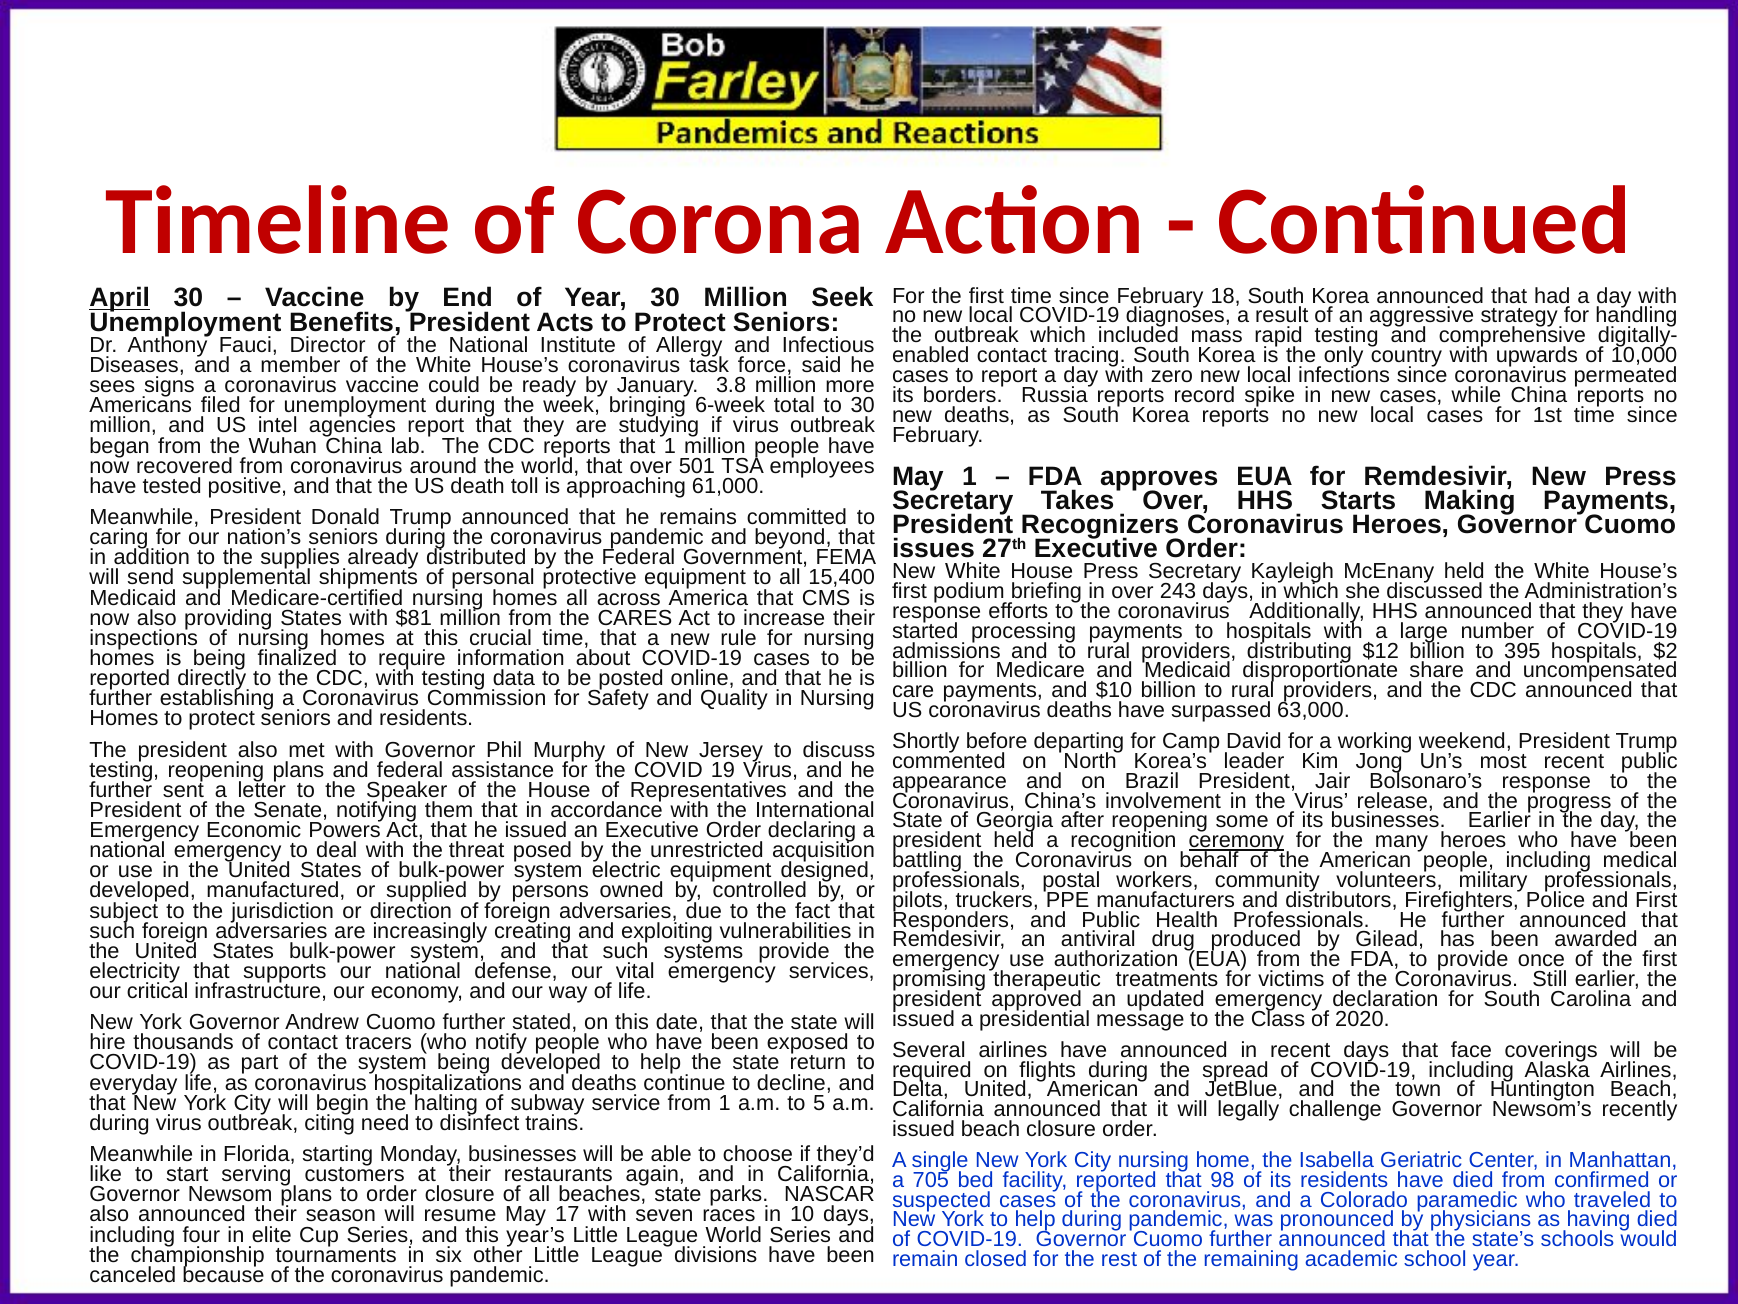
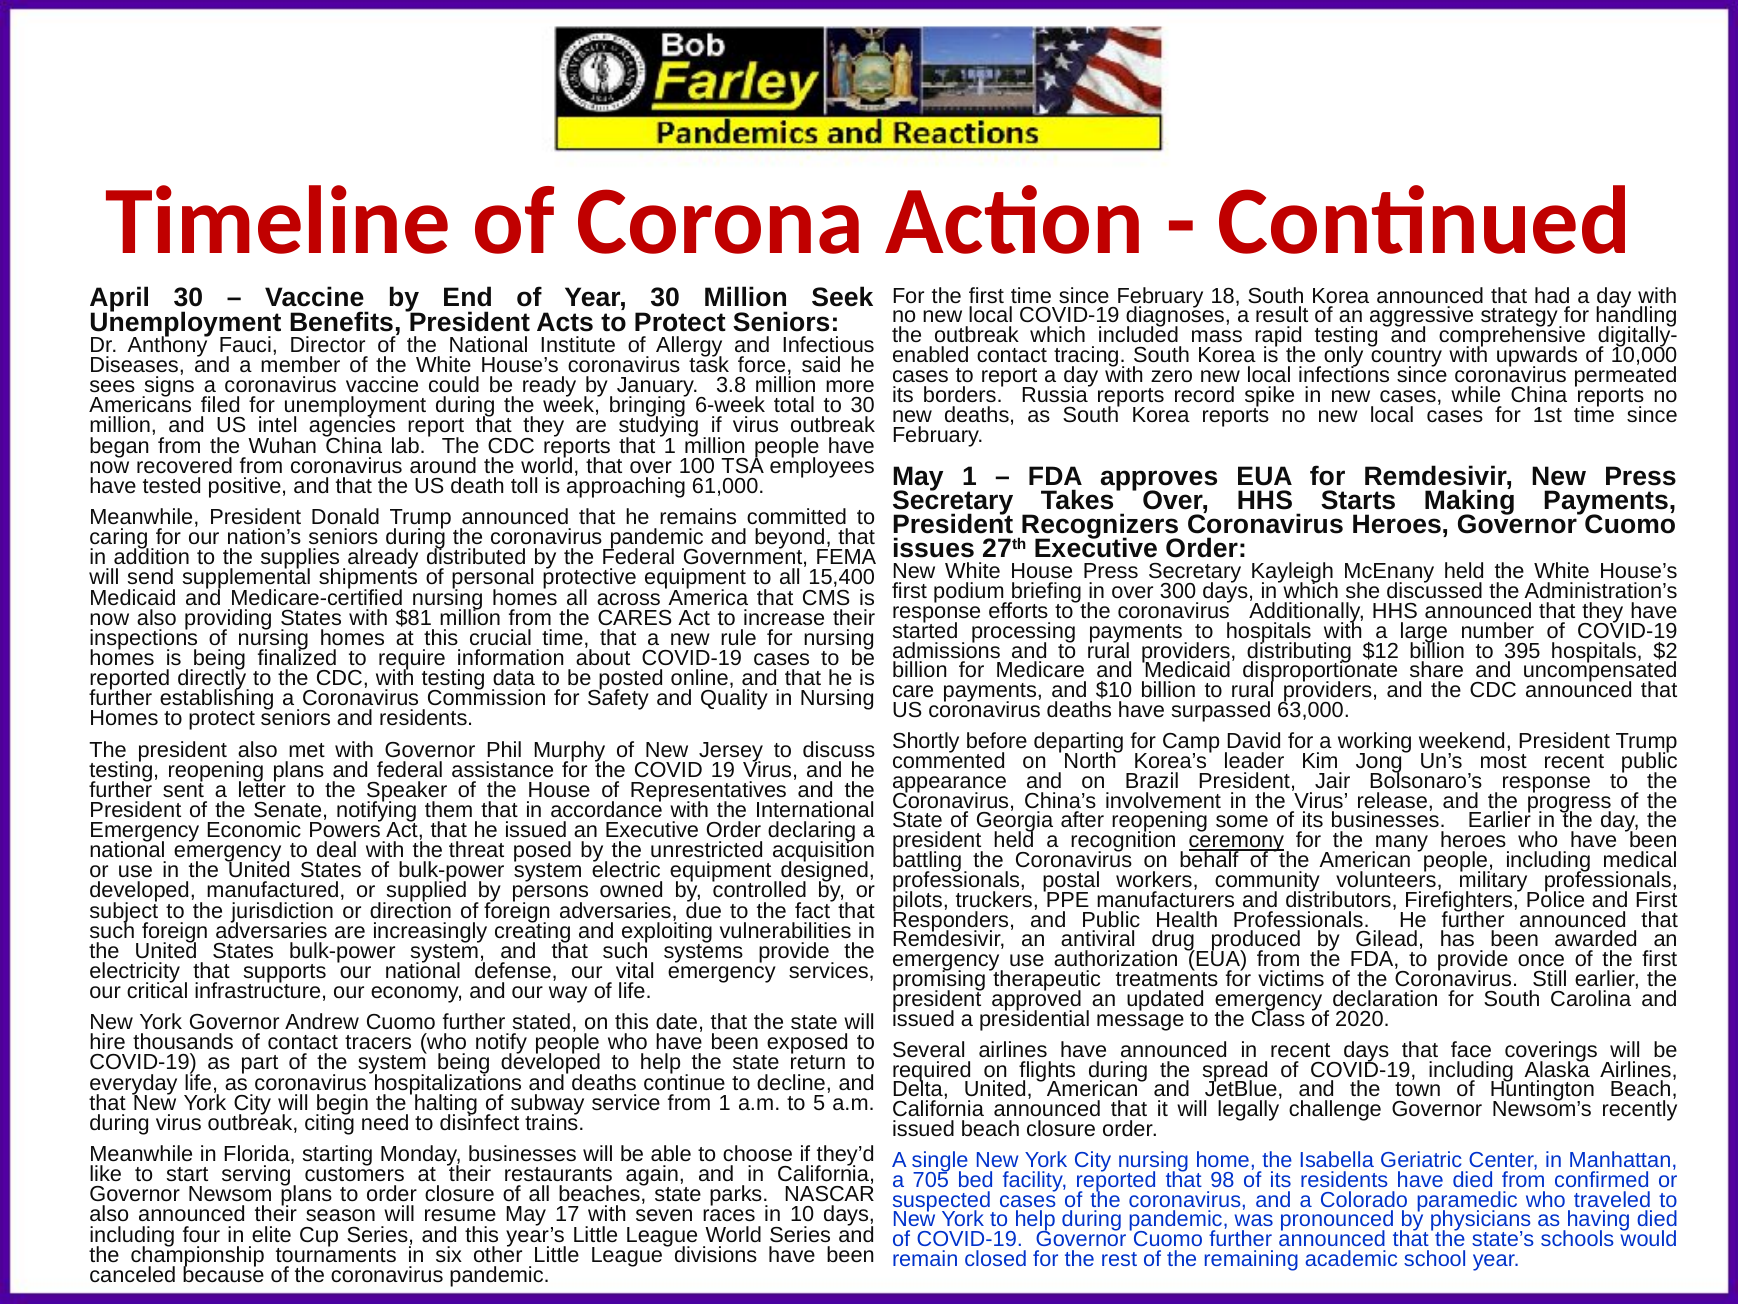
April underline: present -> none (120, 298)
501: 501 -> 100 (697, 466)
243: 243 -> 300 (1178, 591)
